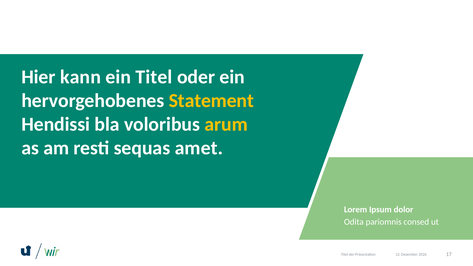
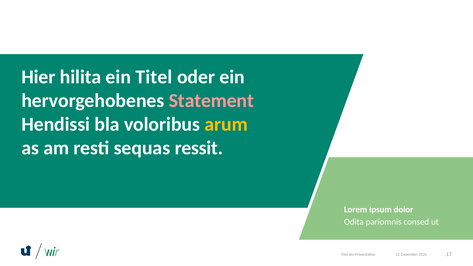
kann: kann -> hilita (81, 77)
Statement colour: yellow -> pink (211, 101)
amet: amet -> ressit (199, 148)
